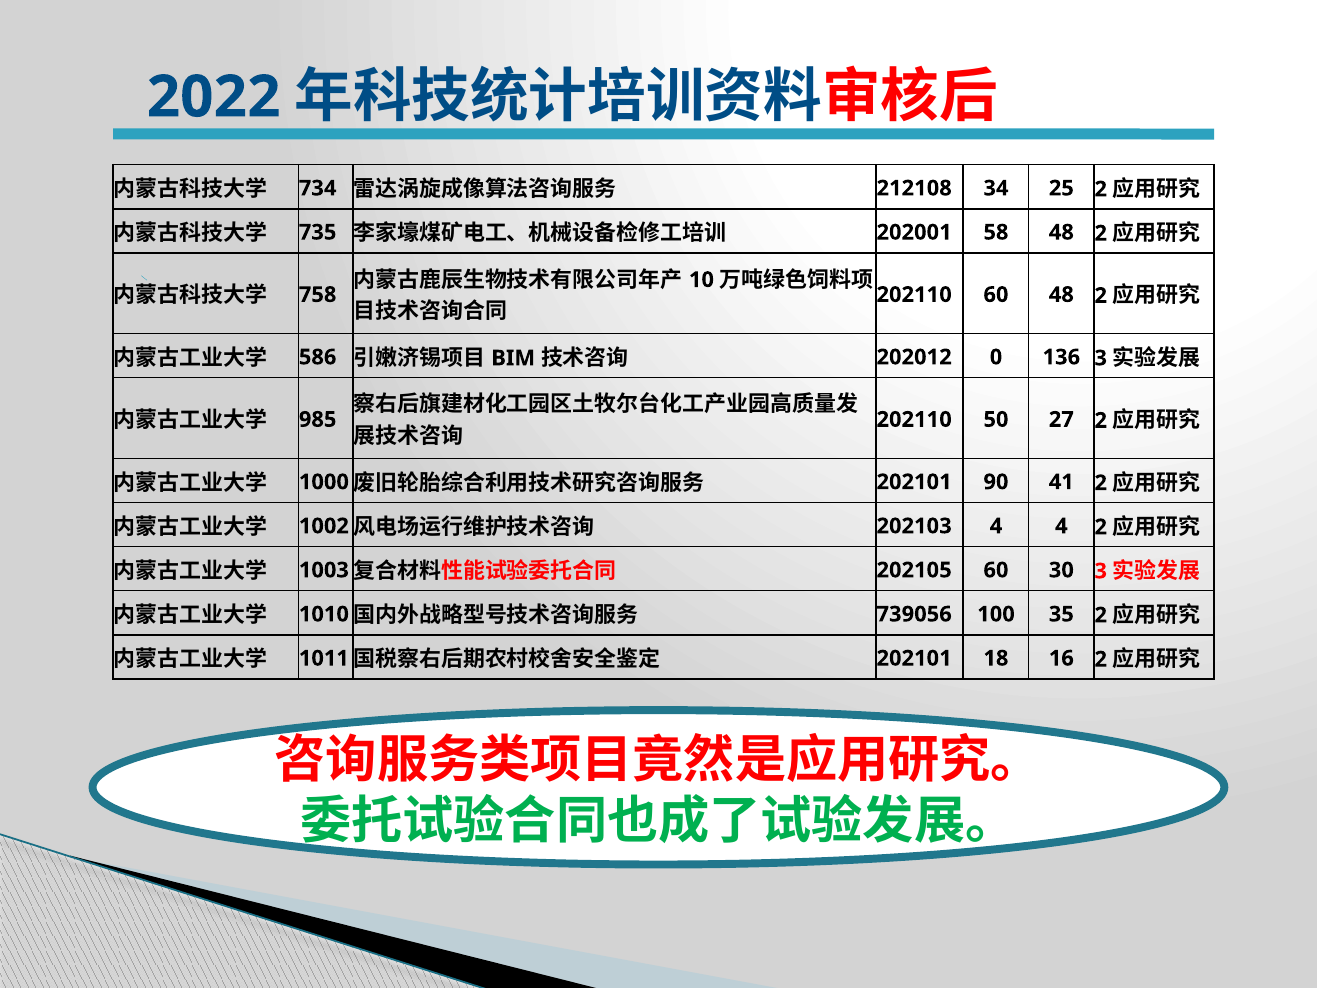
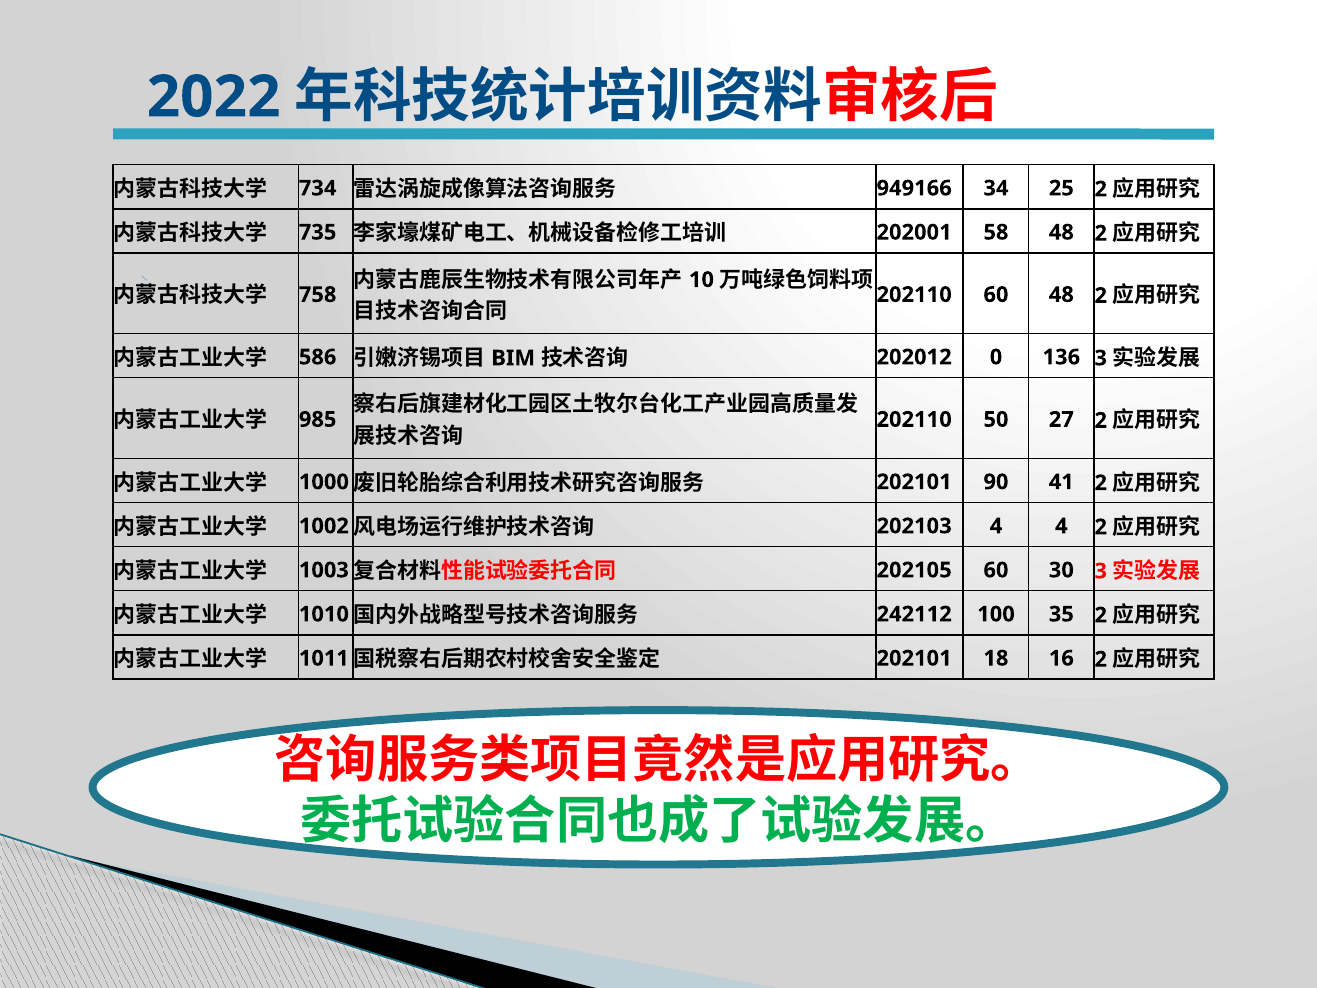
212108: 212108 -> 949166 (914, 188)
739056: 739056 -> 242112 (914, 614)
